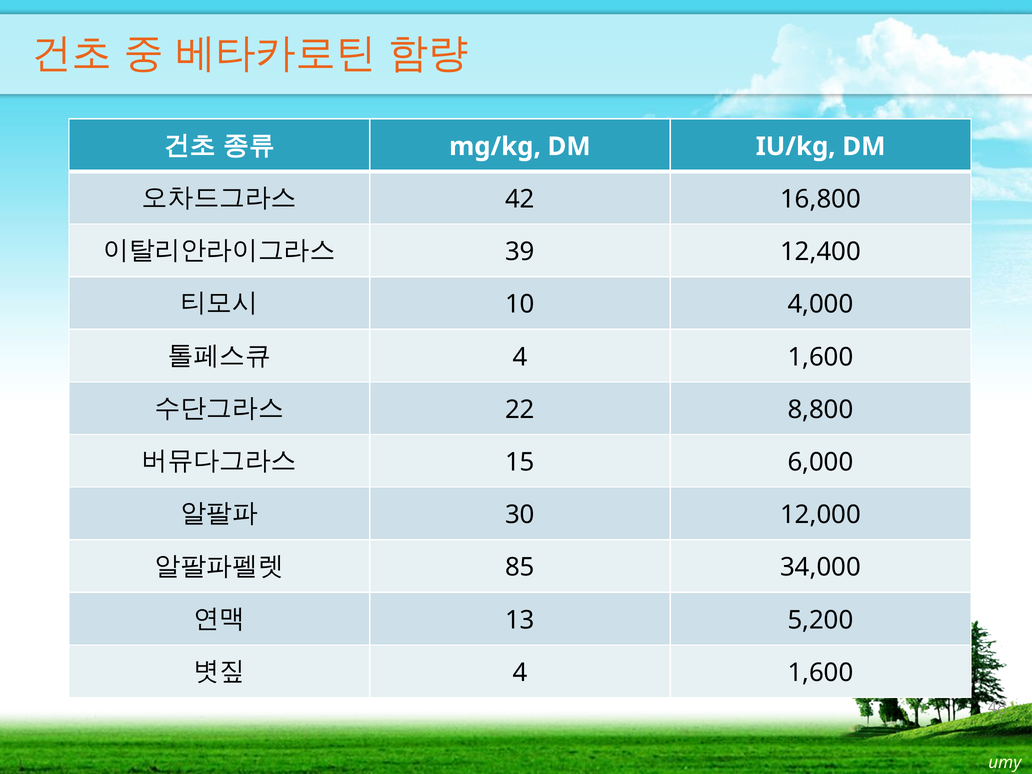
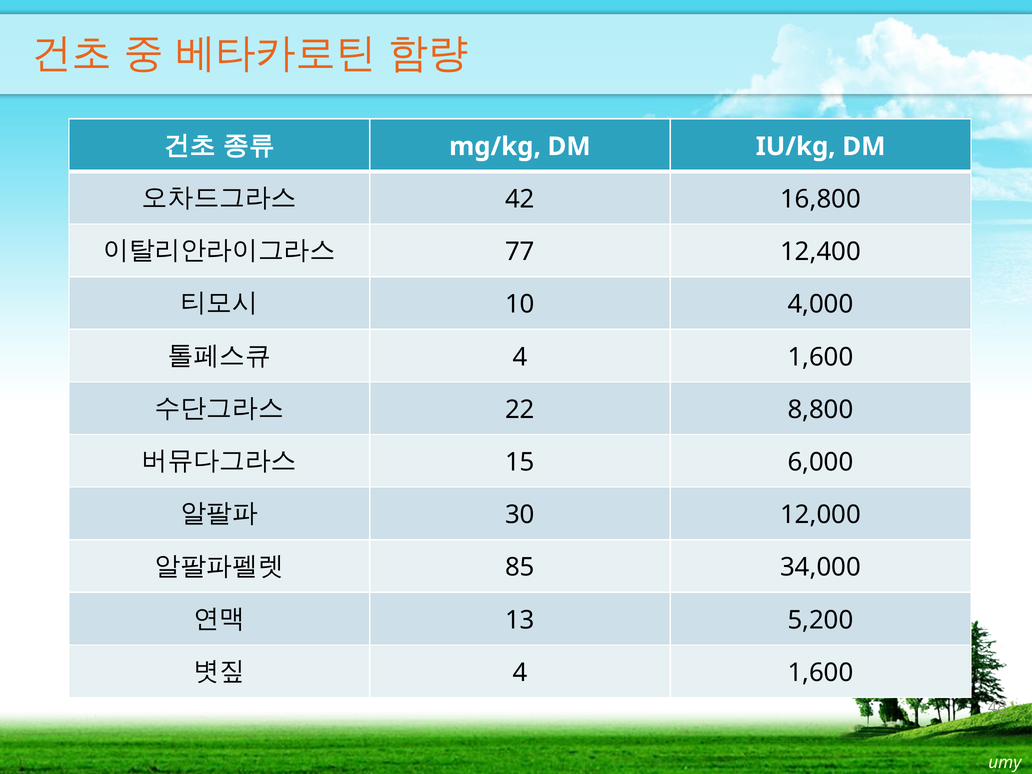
39: 39 -> 77 (520, 252)
